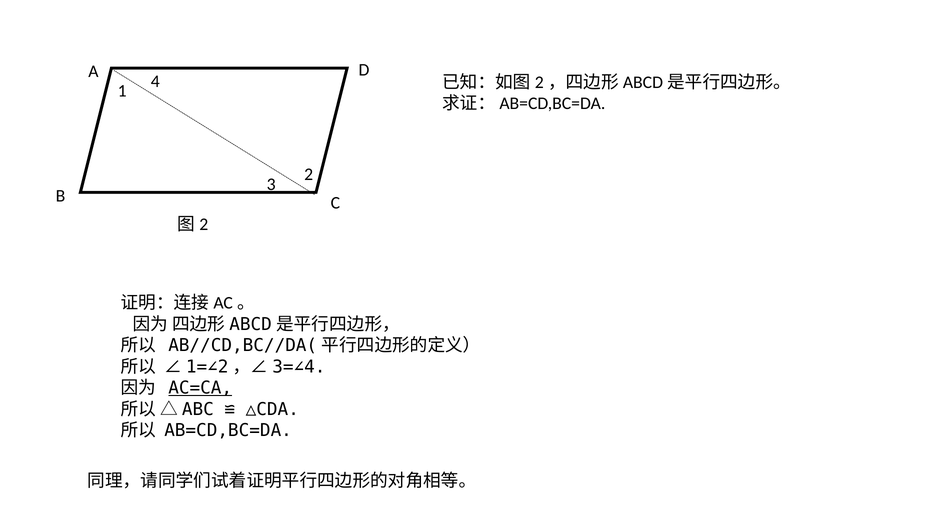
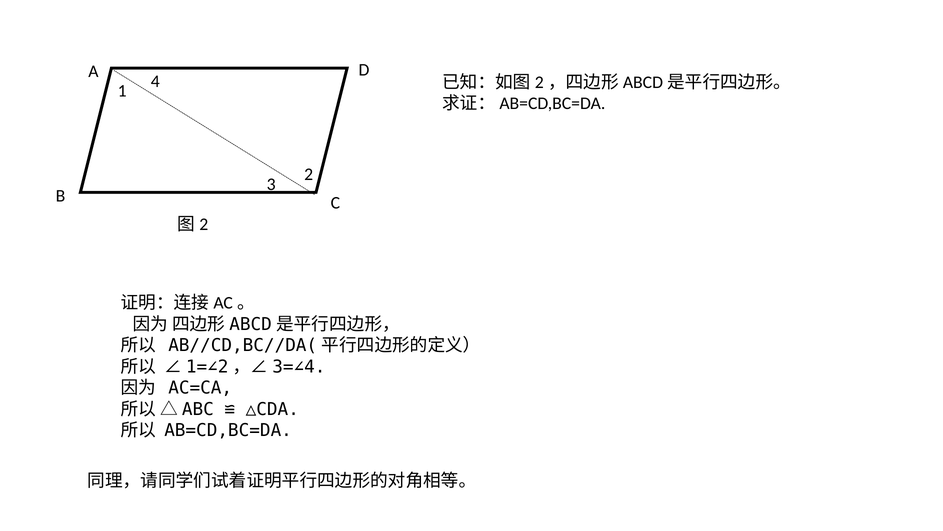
AC=CA underline: present -> none (200, 388)
